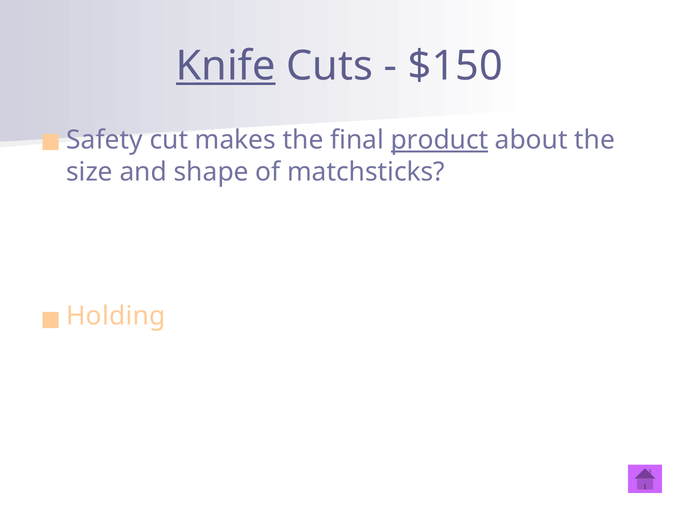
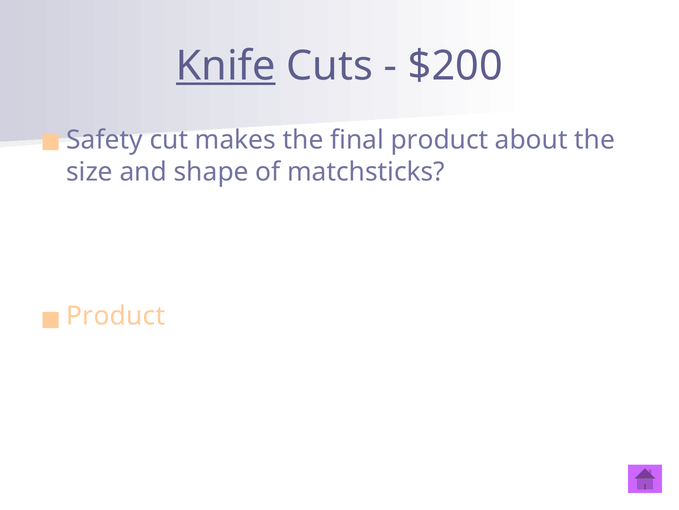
$150: $150 -> $200 (455, 66)
product underline: present -> none (439, 140)
Holding: Holding -> Product (116, 315)
